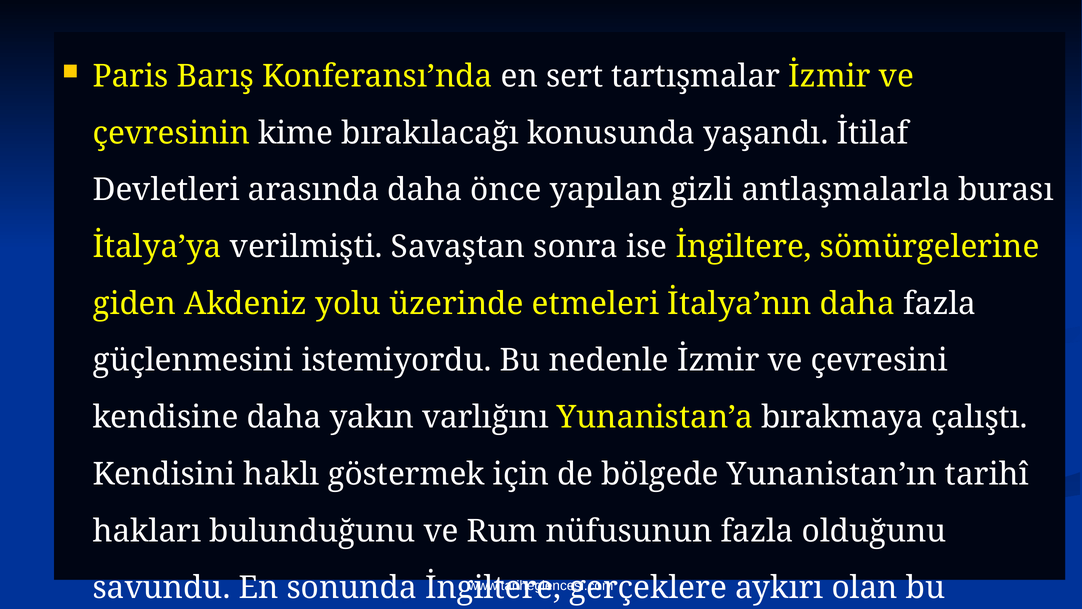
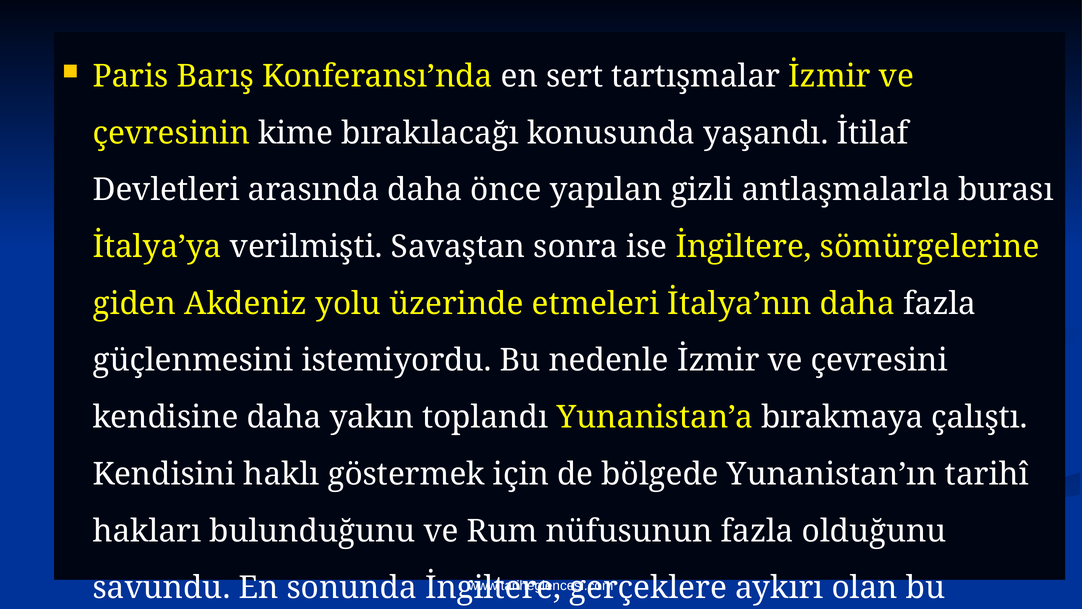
varlığını: varlığını -> toplandı (485, 417)
